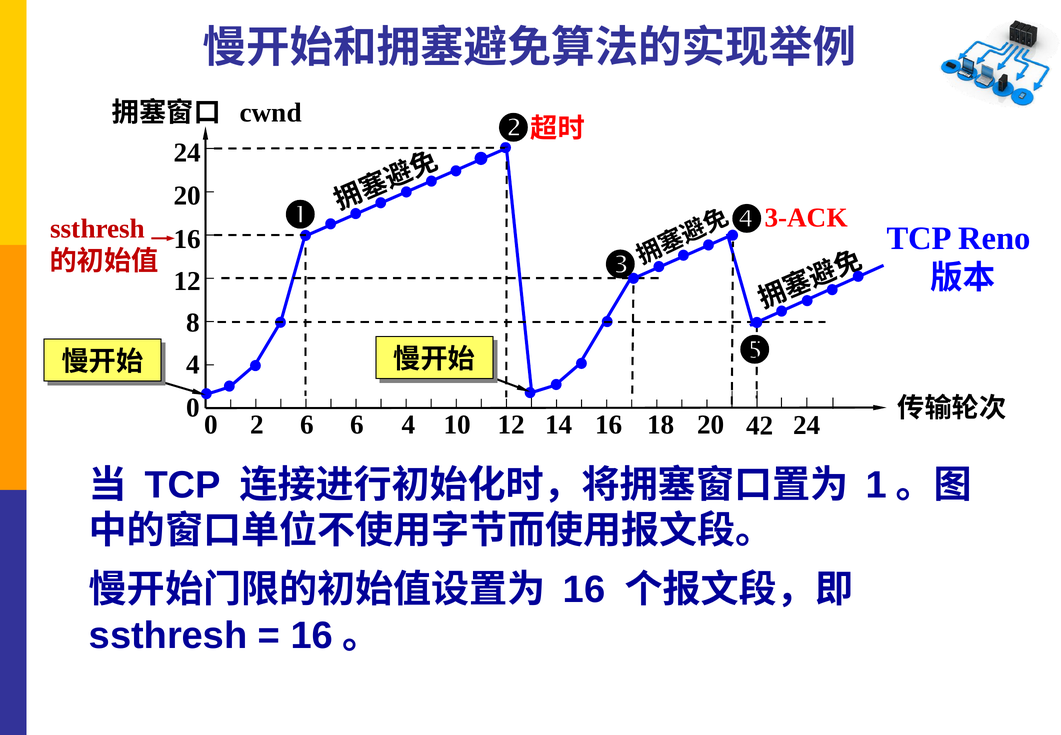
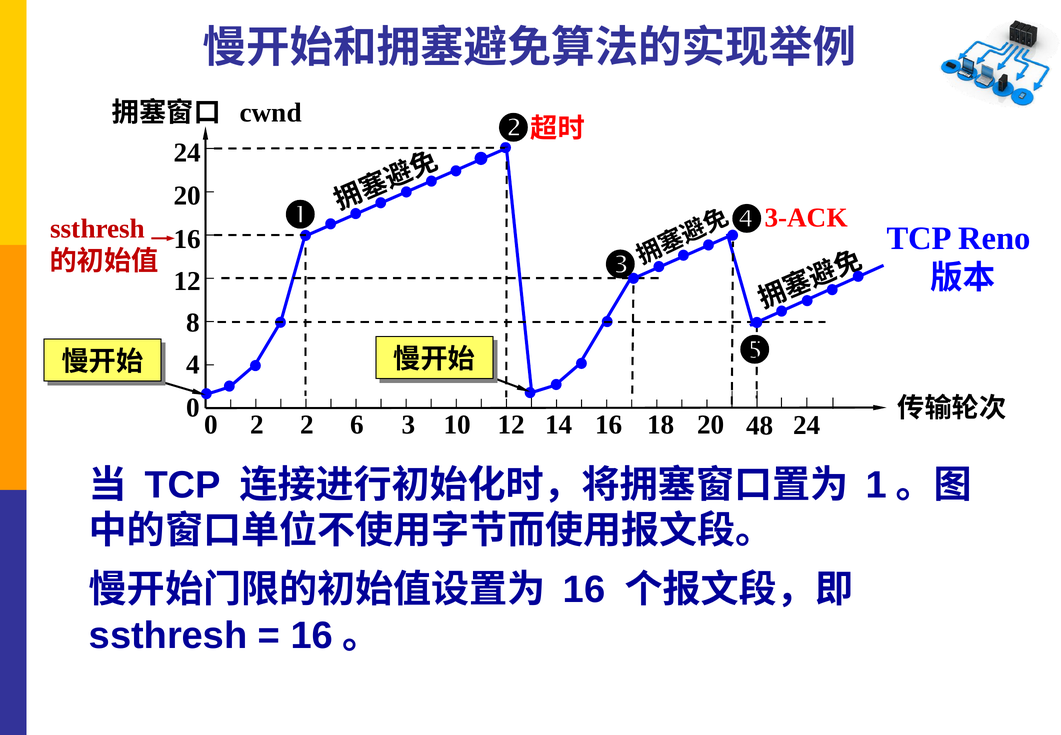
2 6: 6 -> 2 (307, 425)
6 4: 4 -> 3 (409, 425)
42: 42 -> 48 (760, 426)
